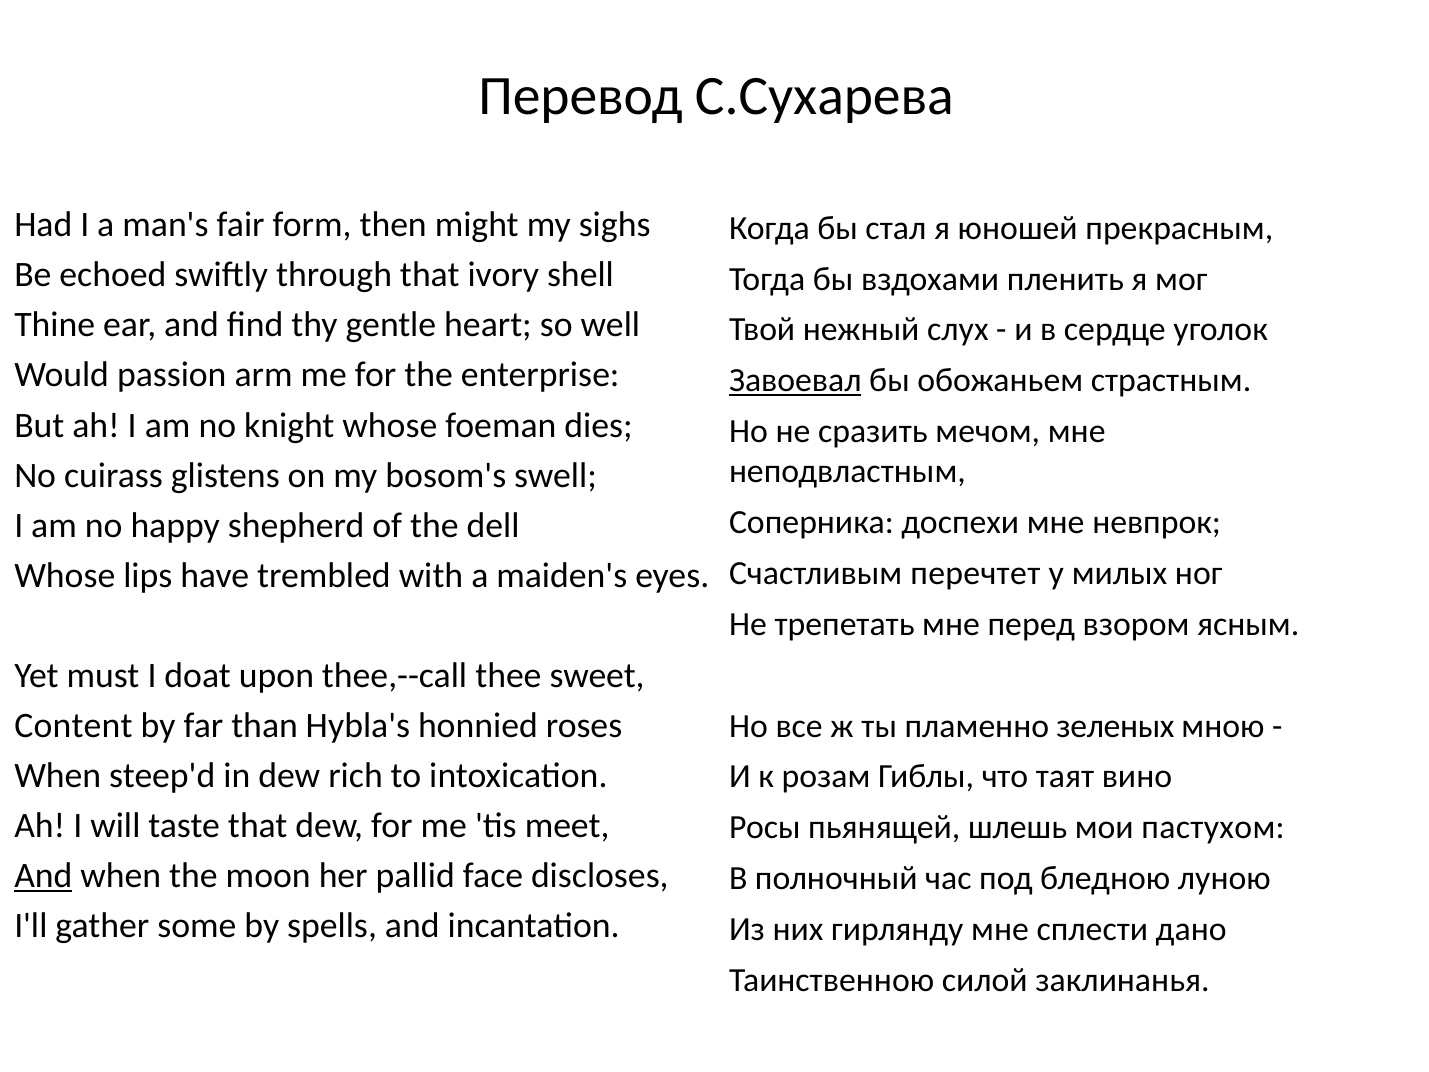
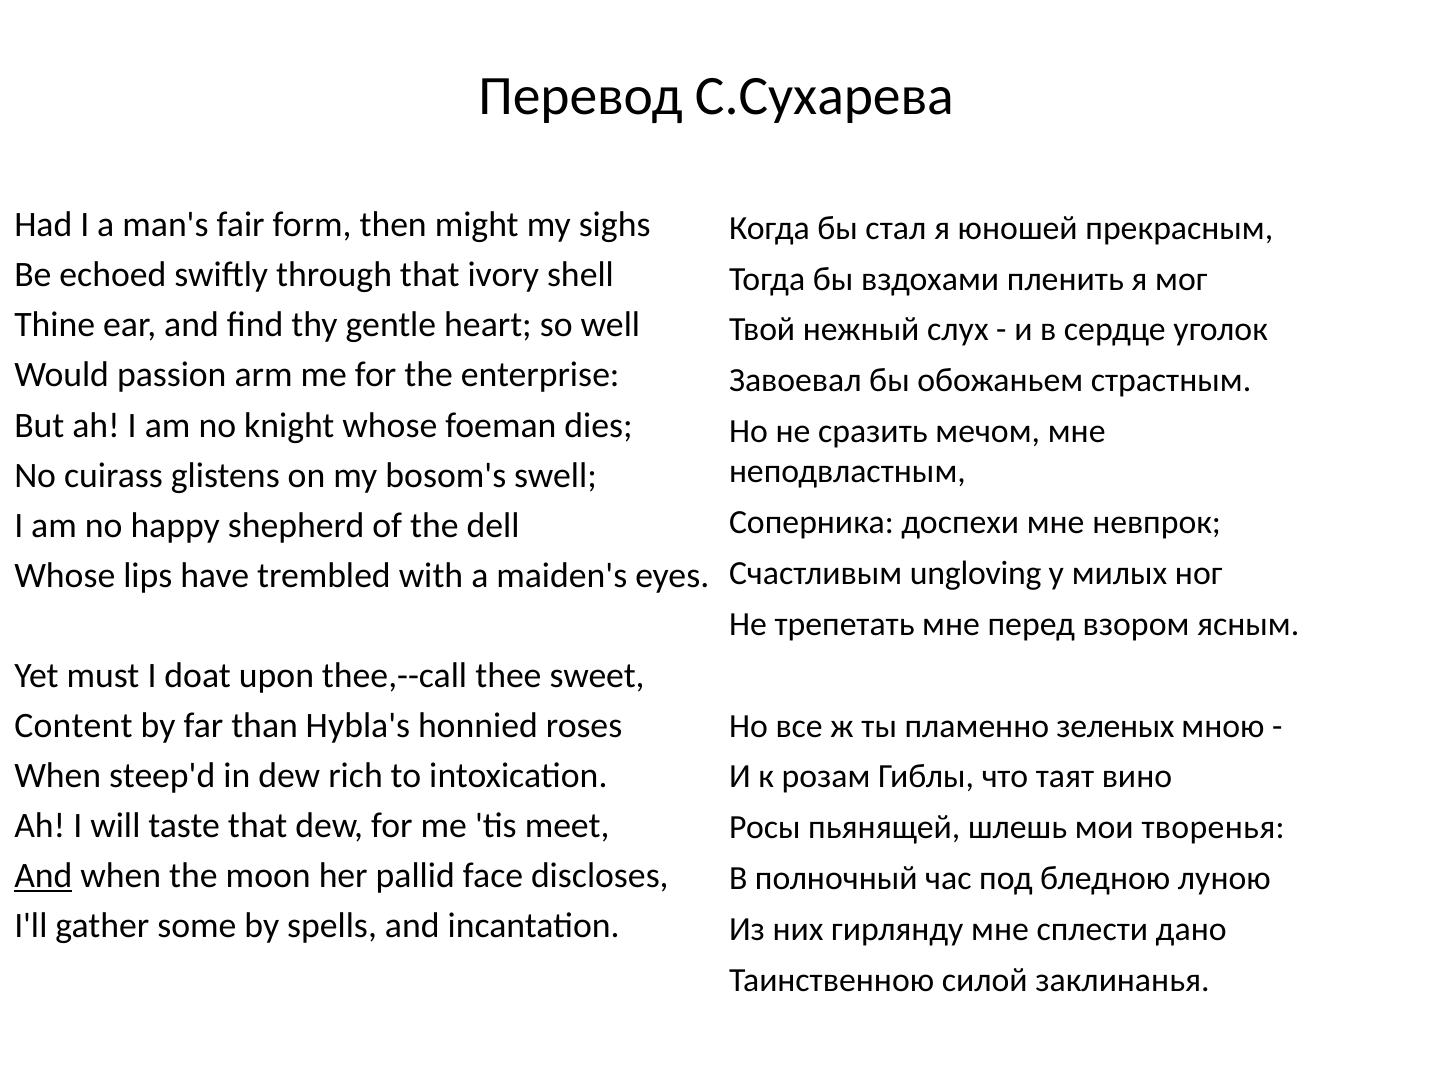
Завоевал underline: present -> none (795, 380)
перечтет: перечтет -> ungloving (976, 573)
пастухом: пастухом -> творенья (1213, 827)
